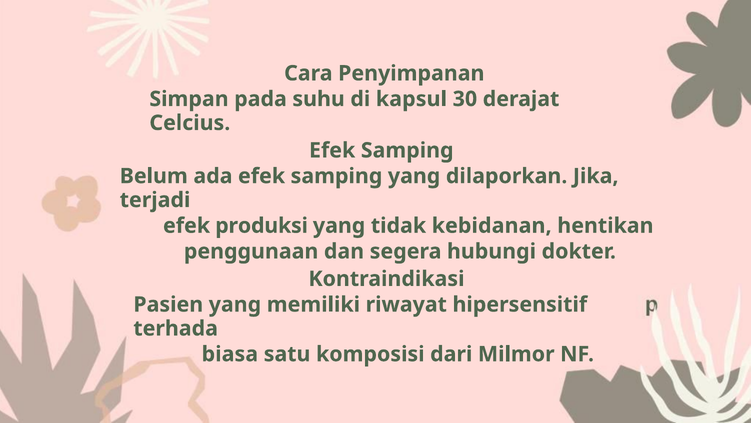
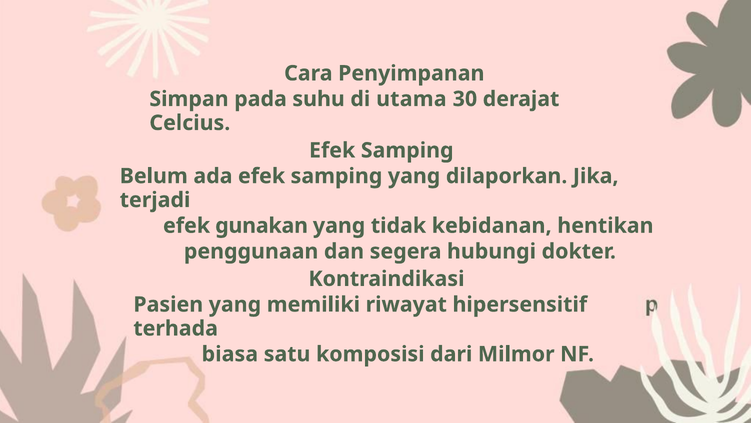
kapsul: kapsul -> utama (411, 99)
produksi: produksi -> gunakan (262, 225)
